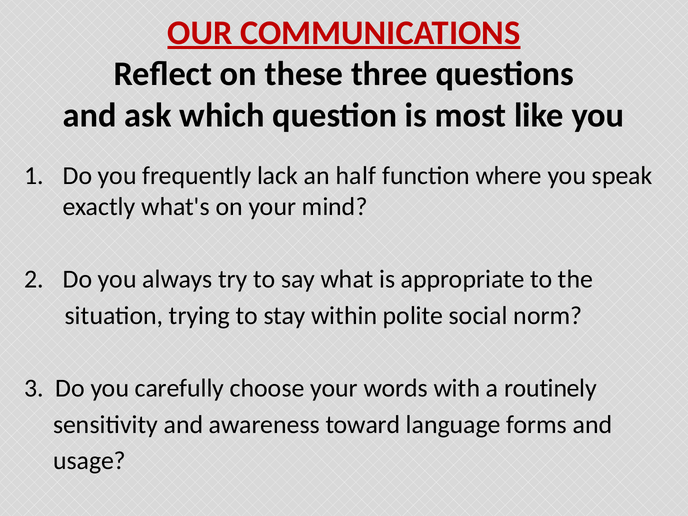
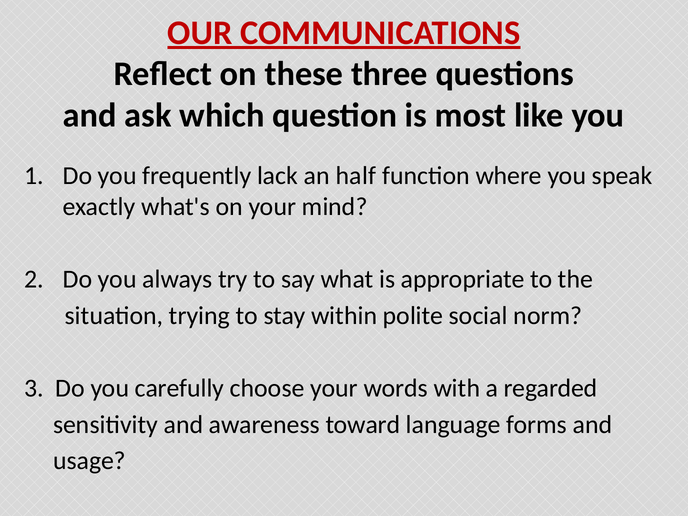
routinely: routinely -> regarded (550, 388)
